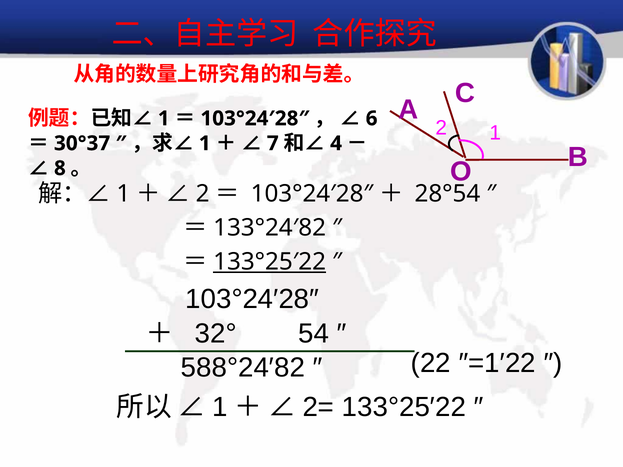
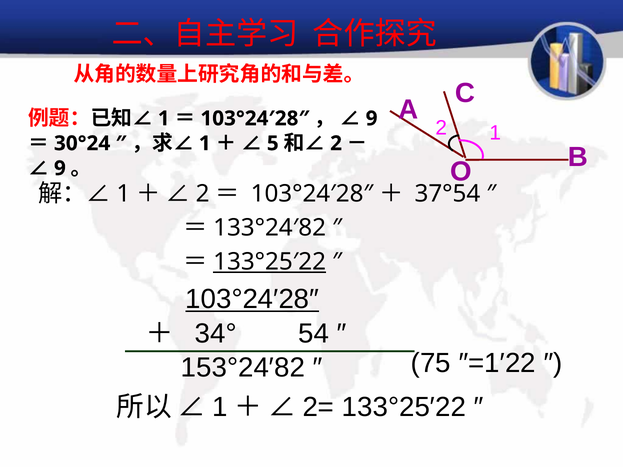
6: 6 -> 9 (372, 119)
30°37: 30°37 -> 30°24 (82, 143)
7: 7 -> 5 (273, 143)
4: 4 -> 2 (336, 143)
8: 8 -> 9 (60, 168)
28°54: 28°54 -> 37°54 (447, 194)
103°24′28″ underline: none -> present (252, 299)
32°: 32° -> 34° (216, 334)
588°24′82: 588°24′82 -> 153°24′82 (243, 368)
22: 22 -> 75 (431, 363)
